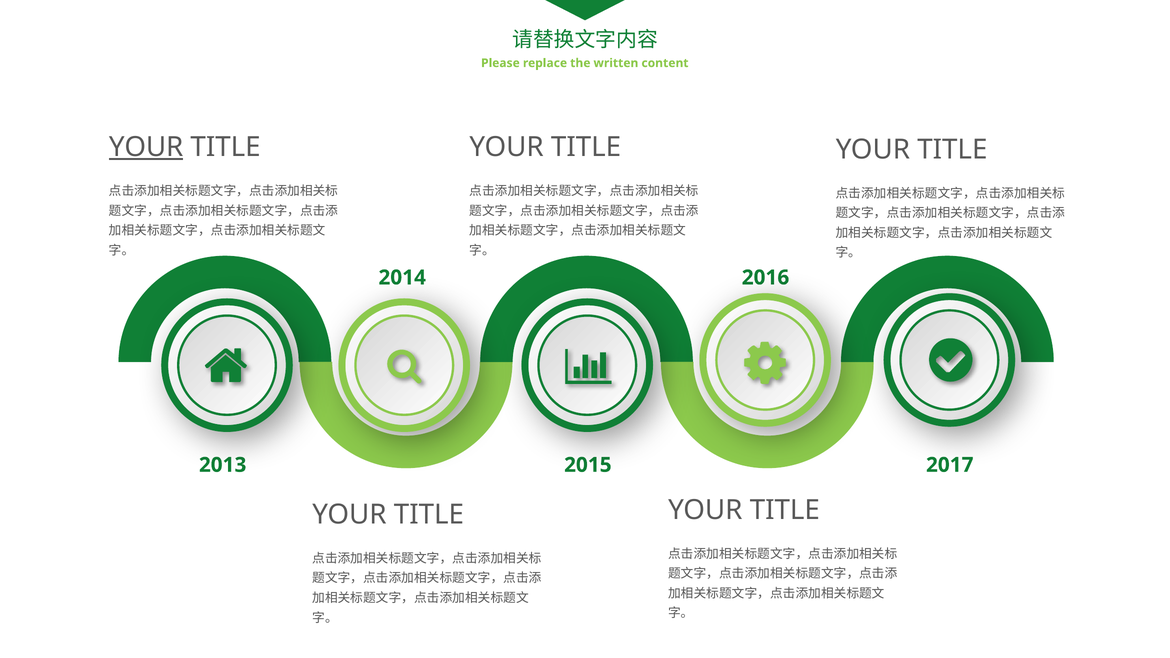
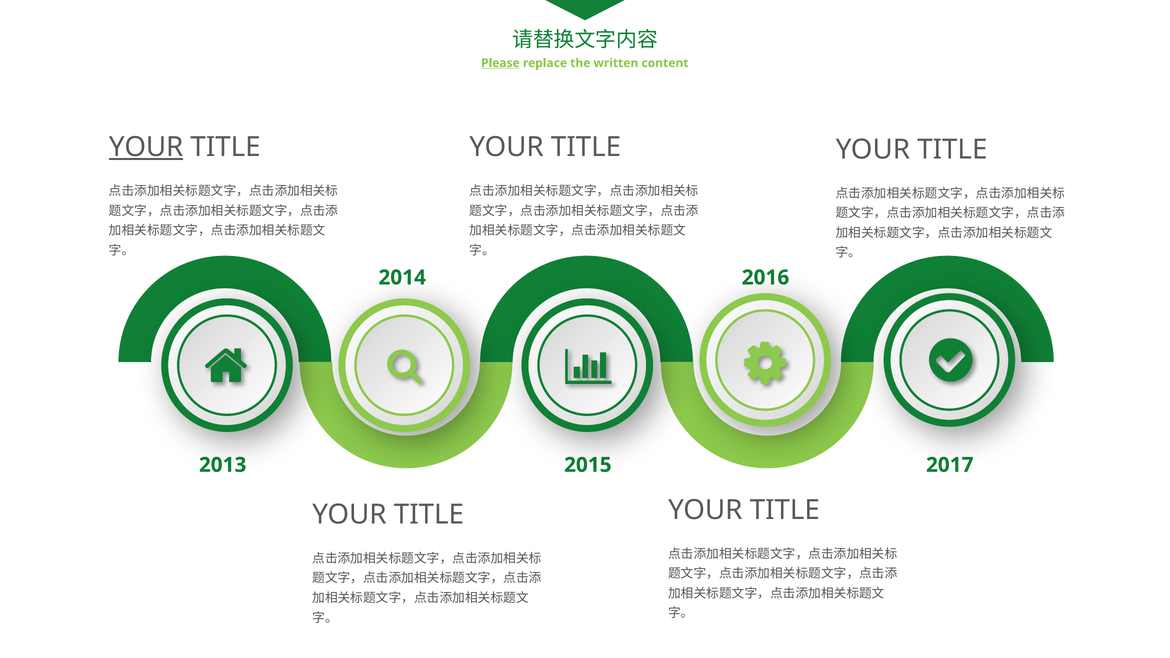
Please underline: none -> present (500, 63)
